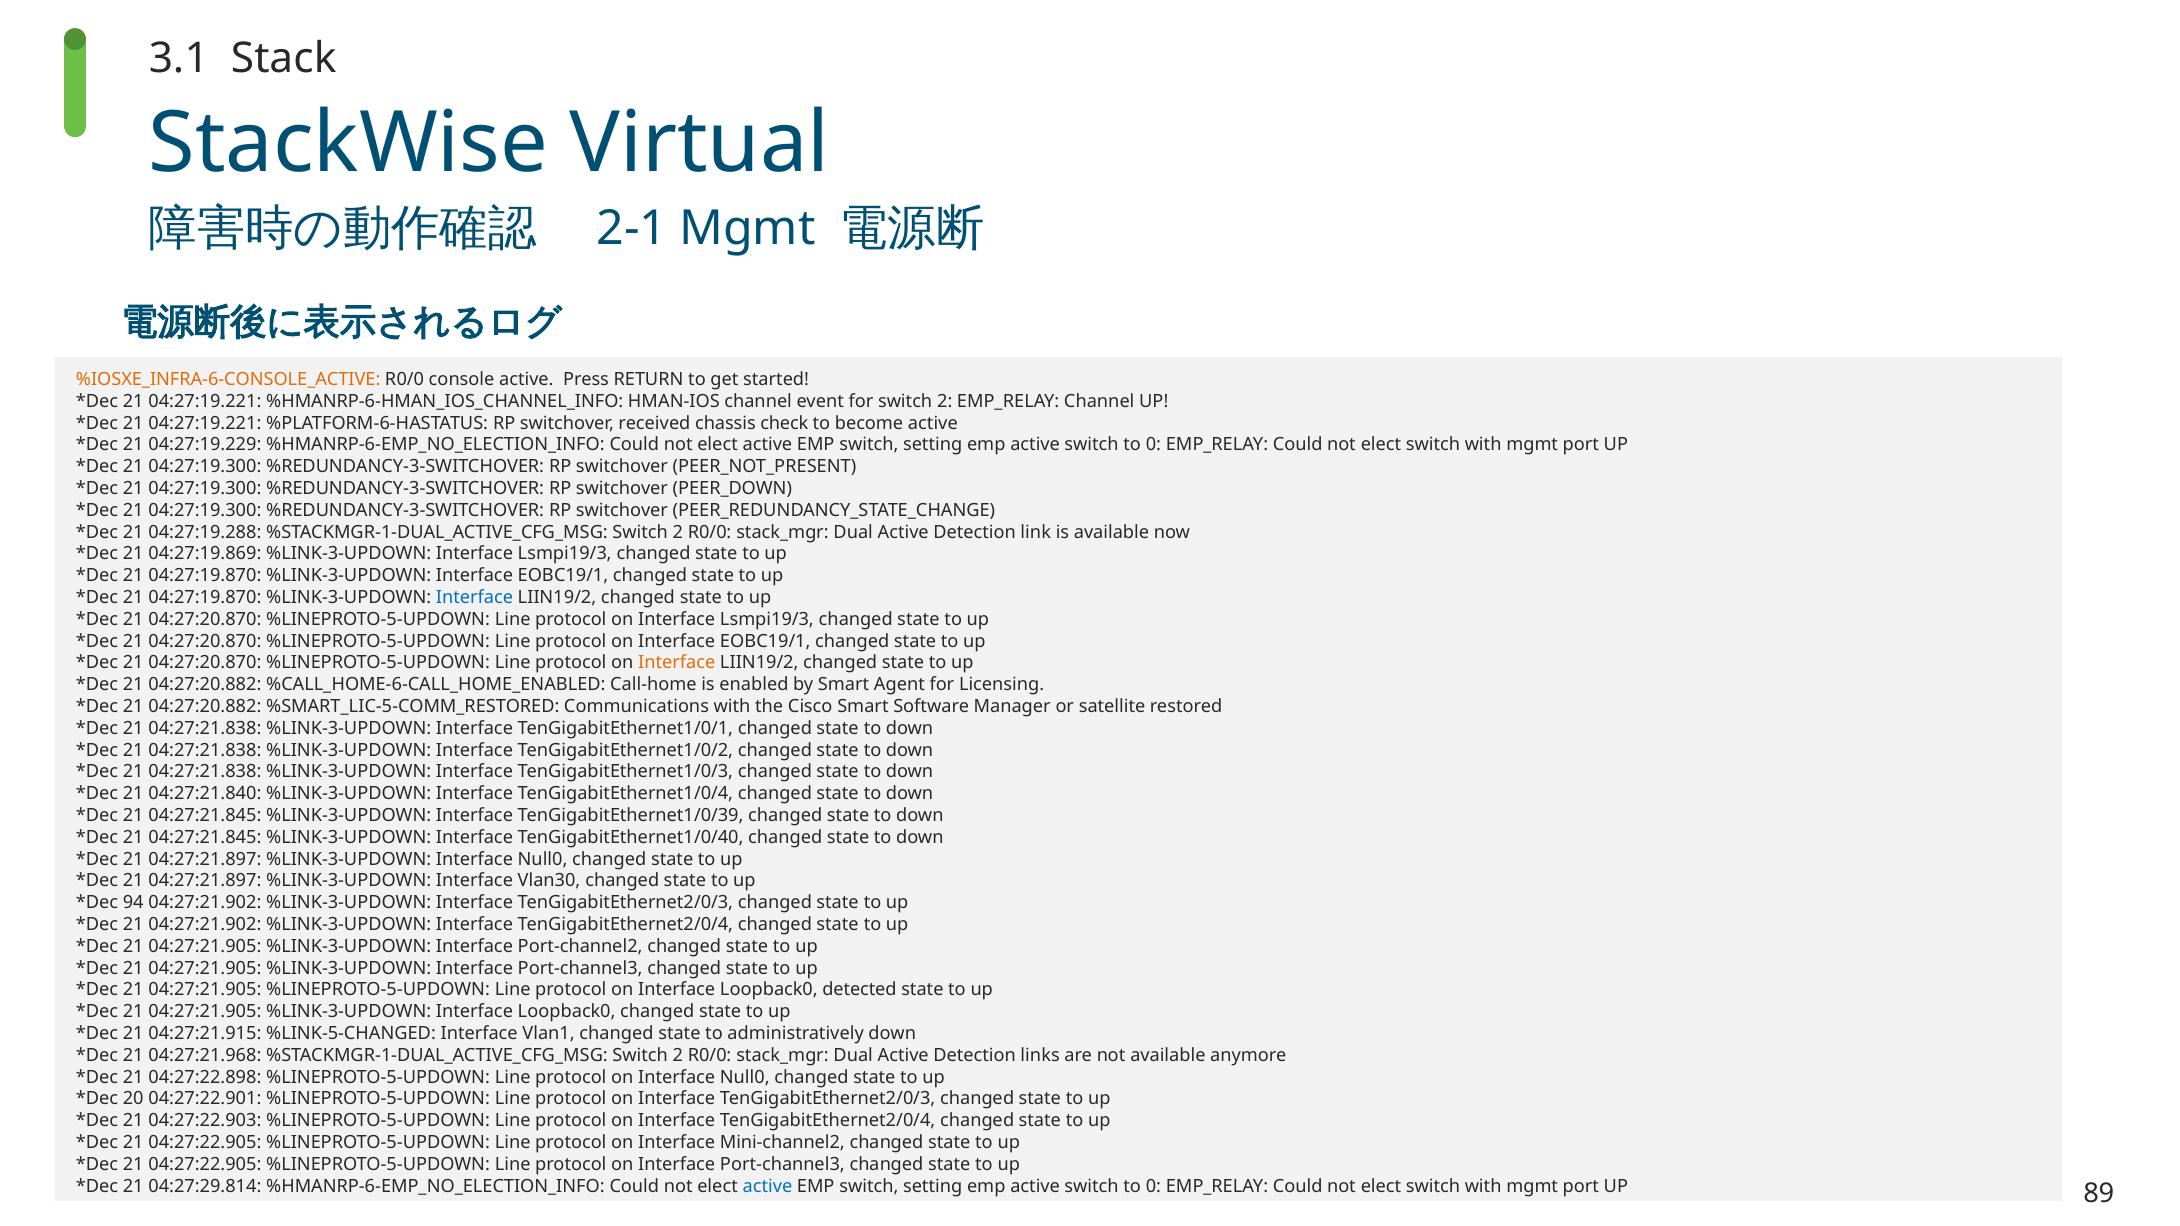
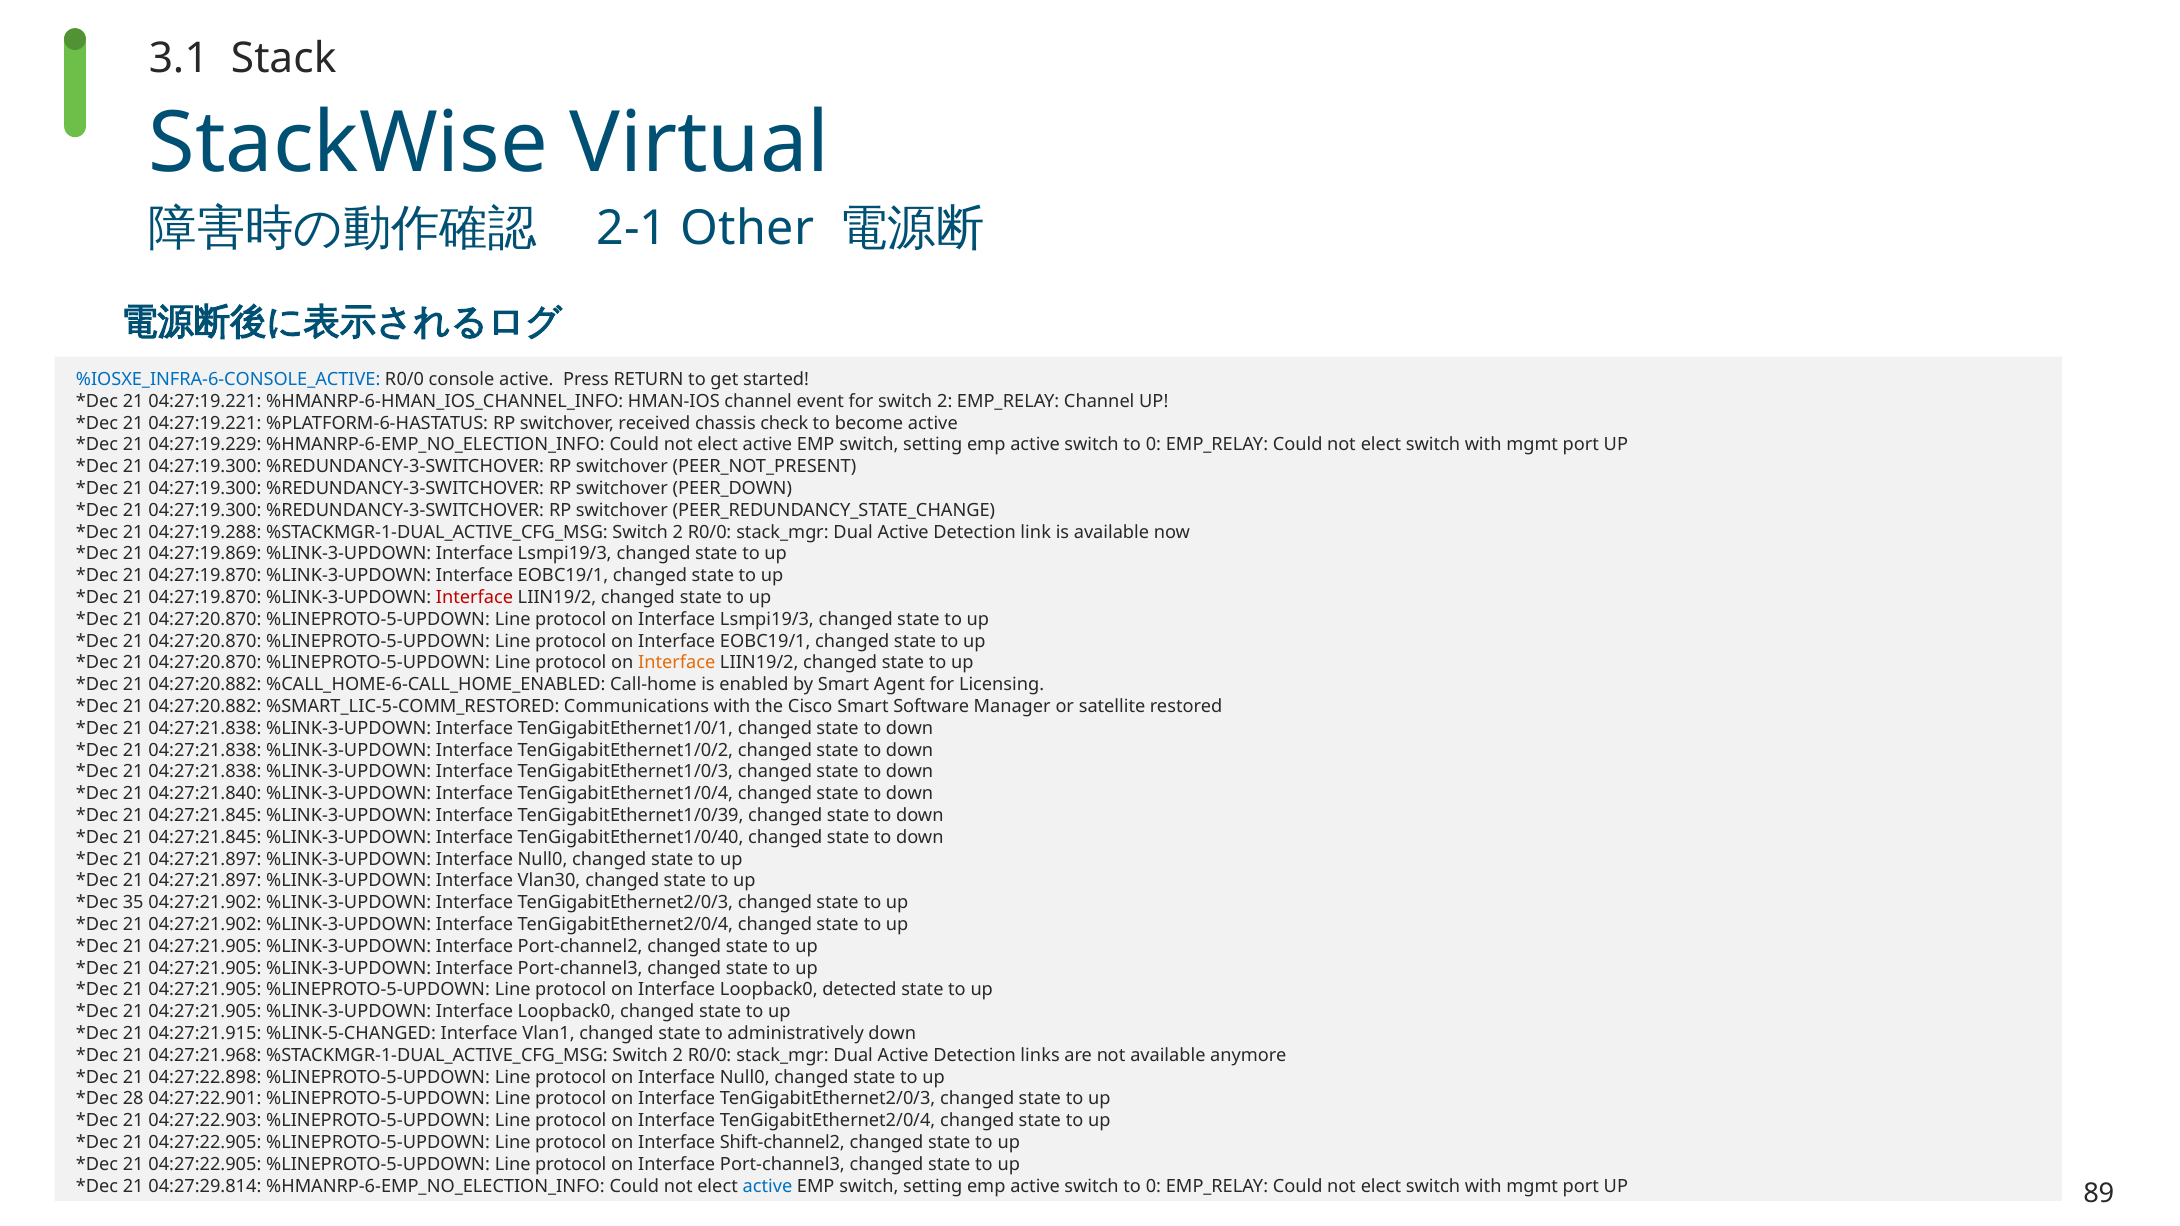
2-1 Mgmt: Mgmt -> Other (747, 229)
%IOSXE_INFRA-6-CONSOLE_ACTIVE colour: orange -> blue (228, 380)
Interface colour: blue -> red (474, 598)
94: 94 -> 35 (133, 903)
20: 20 -> 28 (133, 1099)
Mini-channel2: Mini-channel2 -> Shift-channel2 (782, 1143)
